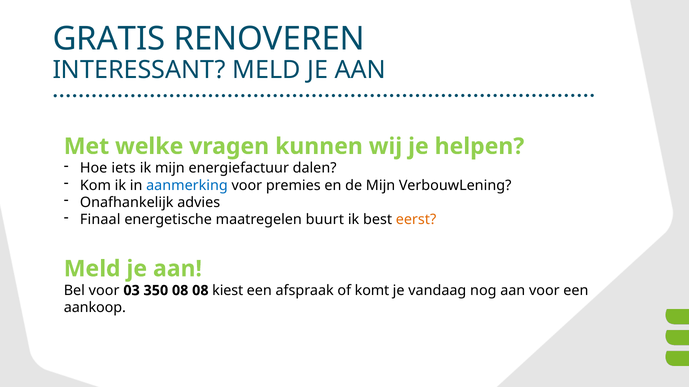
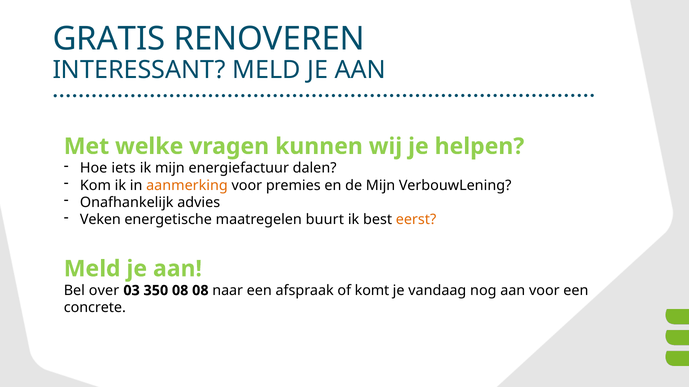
aanmerking colour: blue -> orange (187, 186)
Finaal: Finaal -> Veken (100, 220)
Bel voor: voor -> over (104, 291)
kiest: kiest -> naar (228, 291)
aankoop: aankoop -> concrete (95, 308)
